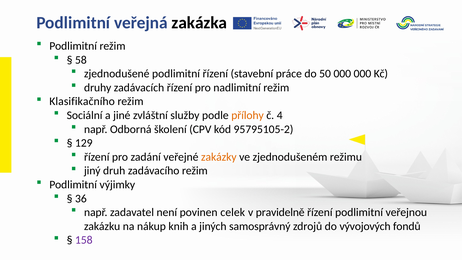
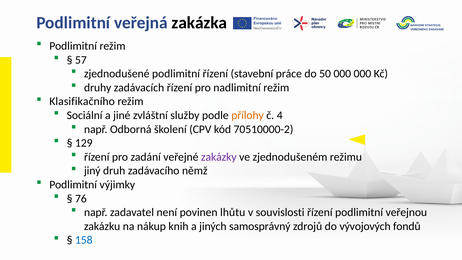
58: 58 -> 57 (81, 60)
95795105-2: 95795105-2 -> 70510000-2 (263, 129)
zakázky colour: orange -> purple (219, 157)
zadávacího režim: režim -> němž (195, 171)
36: 36 -> 76 (81, 198)
celek: celek -> lhůtu (233, 212)
pravidelně: pravidelně -> souvislosti (280, 212)
158 colour: purple -> blue (84, 240)
